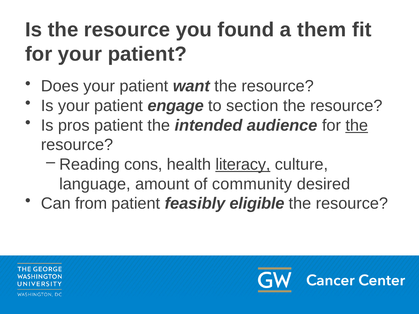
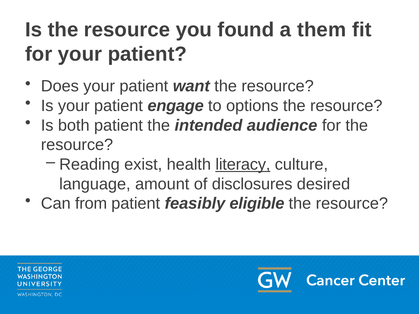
section: section -> options (252, 106)
pros: pros -> both (74, 125)
the underline: present -> none (357, 125)
cons: cons -> exist (143, 165)
community: community -> disclosures (252, 184)
